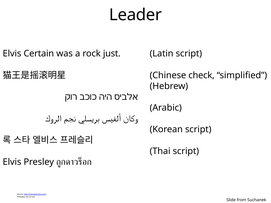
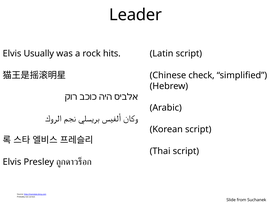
Certain: Certain -> Usually (39, 54)
just: just -> hits (112, 54)
